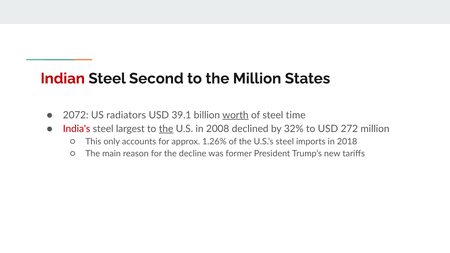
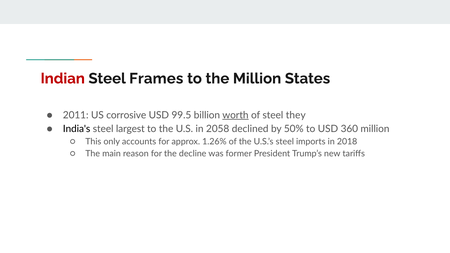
Second: Second -> Frames (156, 79)
2072: 2072 -> 2011 (76, 115)
radiators: radiators -> corrosive (126, 115)
39.1: 39.1 -> 99.5 (181, 115)
time: time -> they (296, 115)
India's colour: red -> black (77, 129)
the underline: present -> none (166, 129)
2008: 2008 -> 2058 (218, 129)
32%: 32% -> 50% (294, 129)
272: 272 -> 360 (349, 129)
